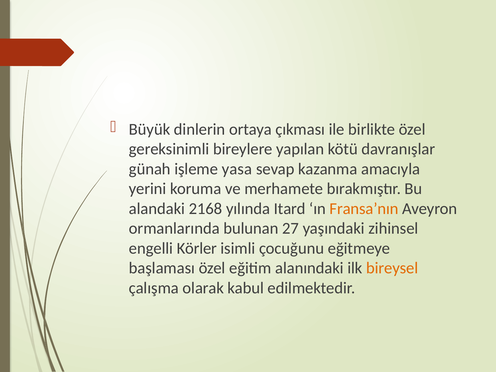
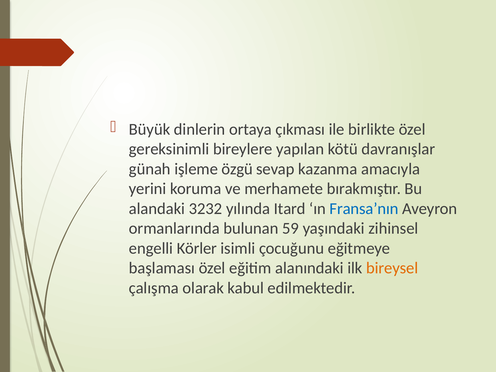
yasa: yasa -> özgü (237, 169)
2168: 2168 -> 3232 (206, 209)
Fransa’nın colour: orange -> blue (364, 209)
27: 27 -> 59 (291, 229)
